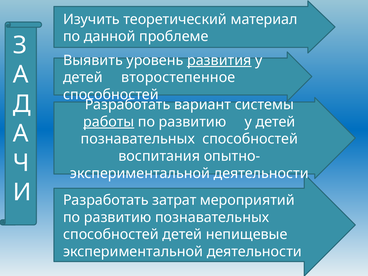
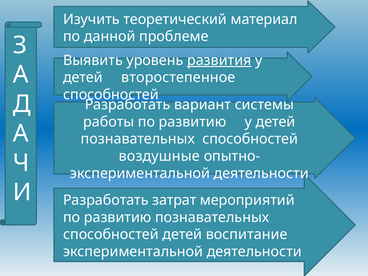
работы underline: present -> none (109, 122)
воспитания: воспитания -> воздушные (159, 156)
непищевые: непищевые -> воспитание (247, 235)
